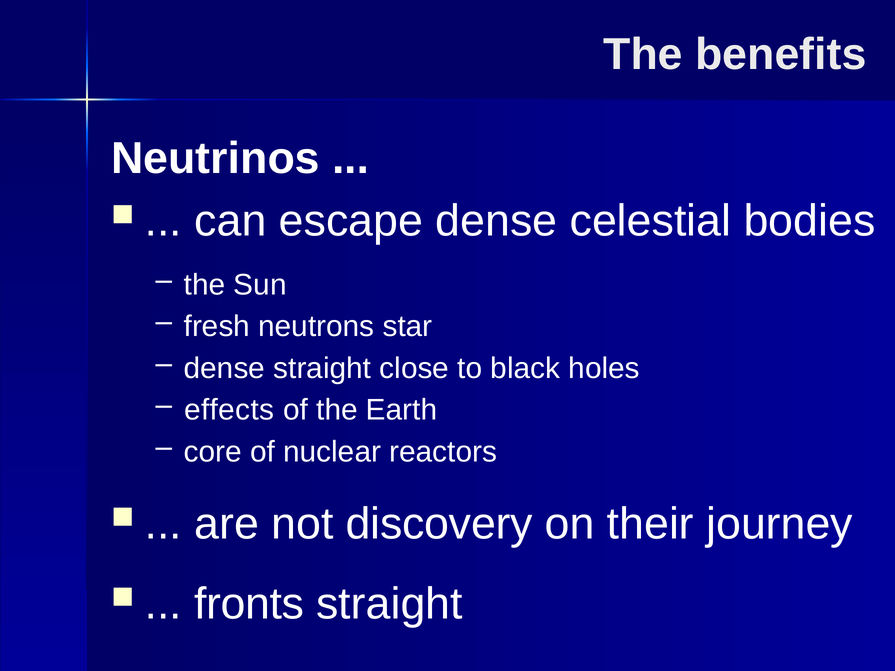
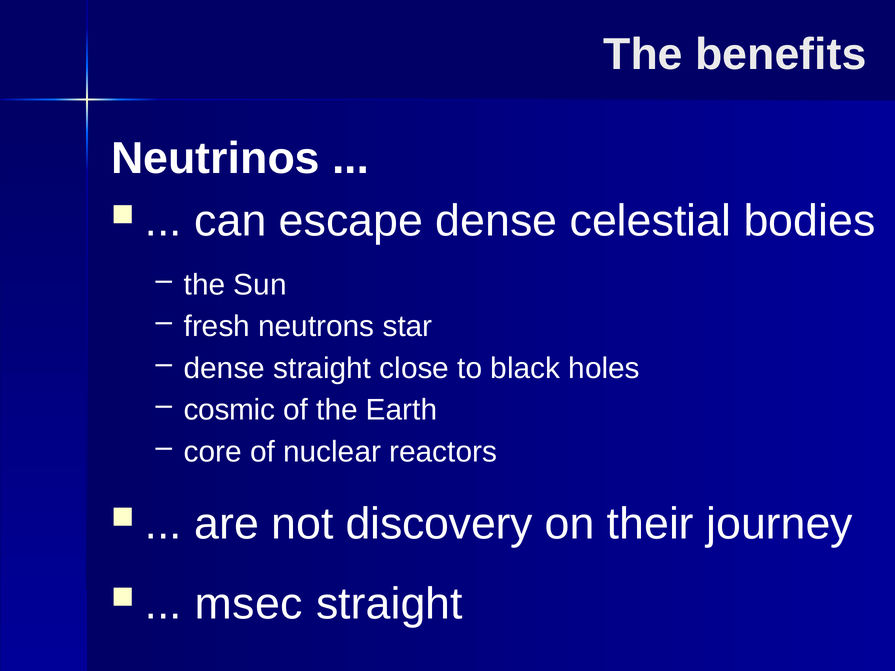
effects: effects -> cosmic (230, 410)
fronts: fronts -> msec (249, 604)
